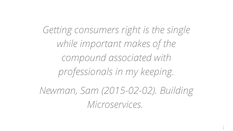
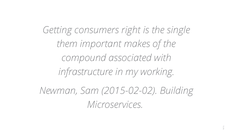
while: while -> them (67, 44)
professionals: professionals -> infrastructure (86, 72)
keeping: keeping -> working (158, 72)
